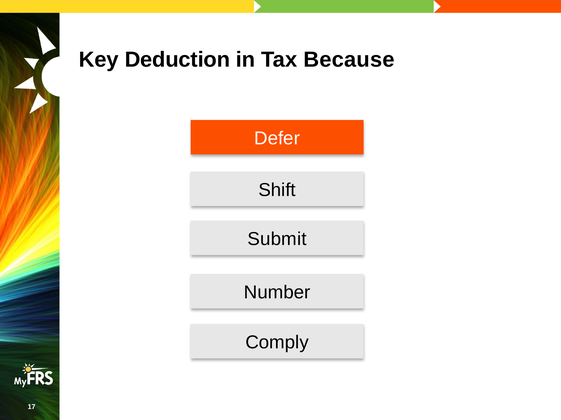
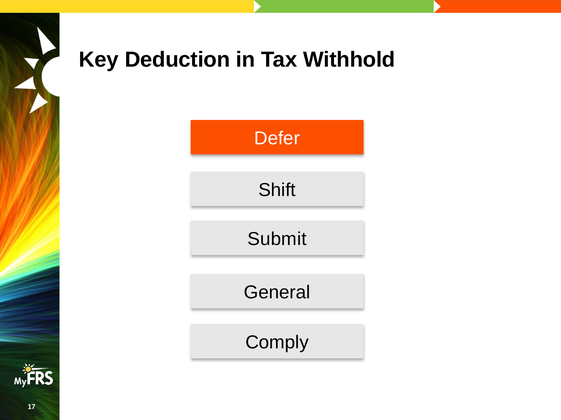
Because: Because -> Withhold (349, 60)
Number: Number -> General (277, 293)
